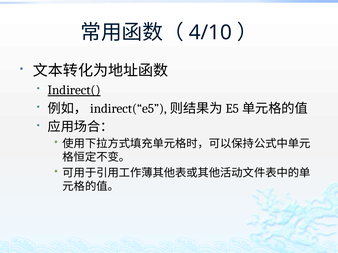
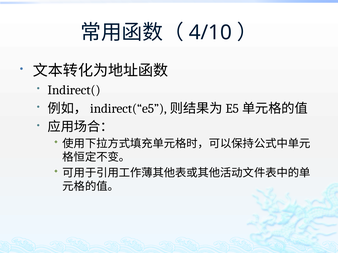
Indirect( underline: present -> none (74, 90)
